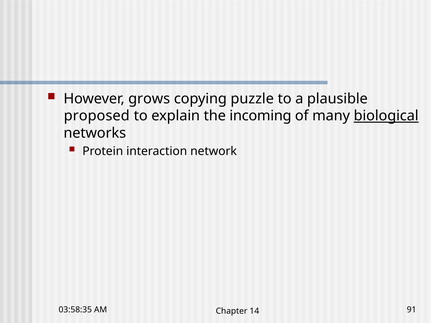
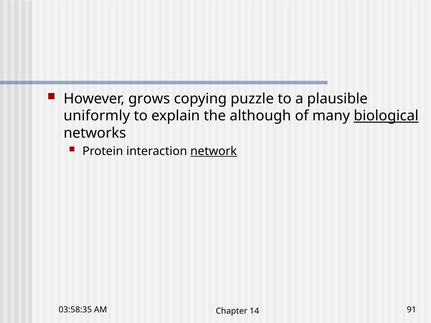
proposed: proposed -> uniformly (97, 116)
incoming: incoming -> although (260, 116)
network underline: none -> present (214, 151)
